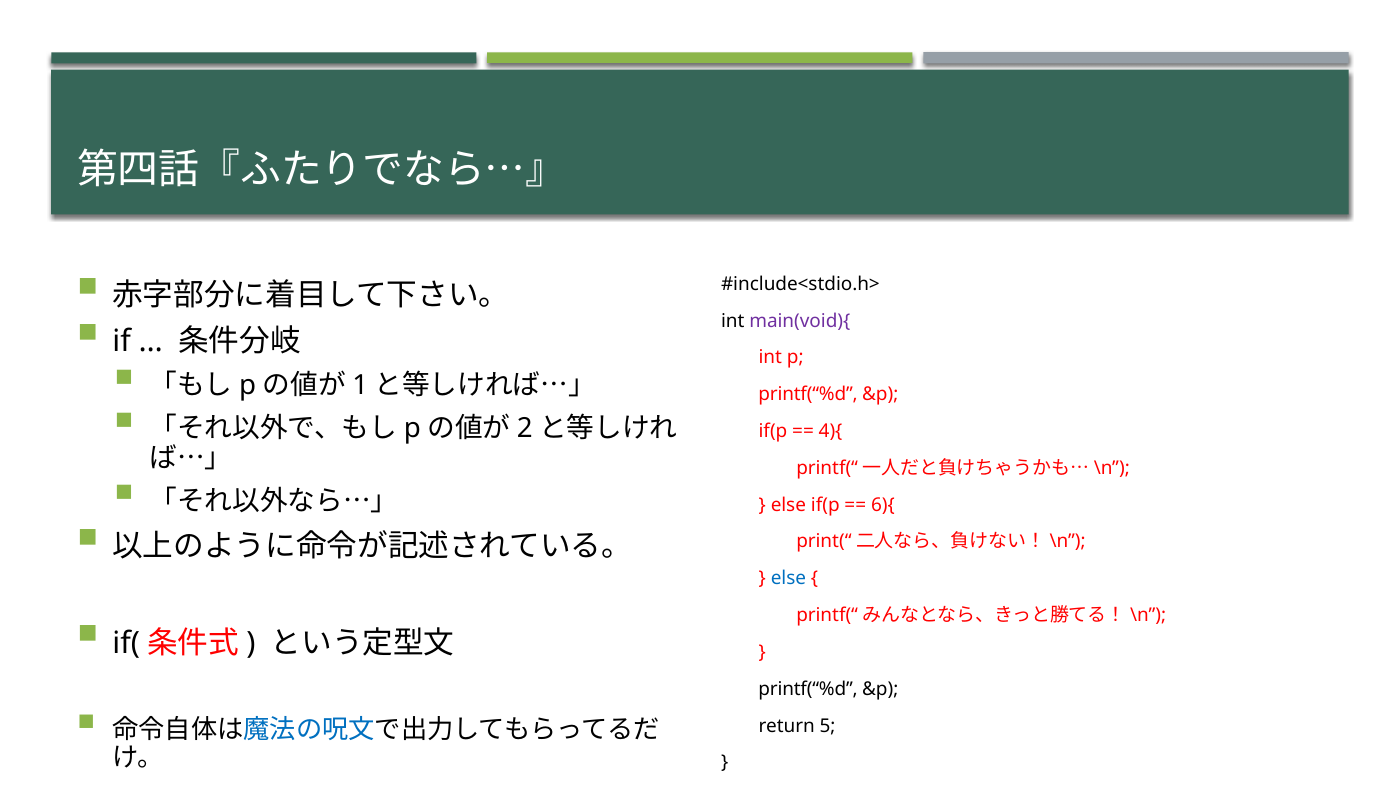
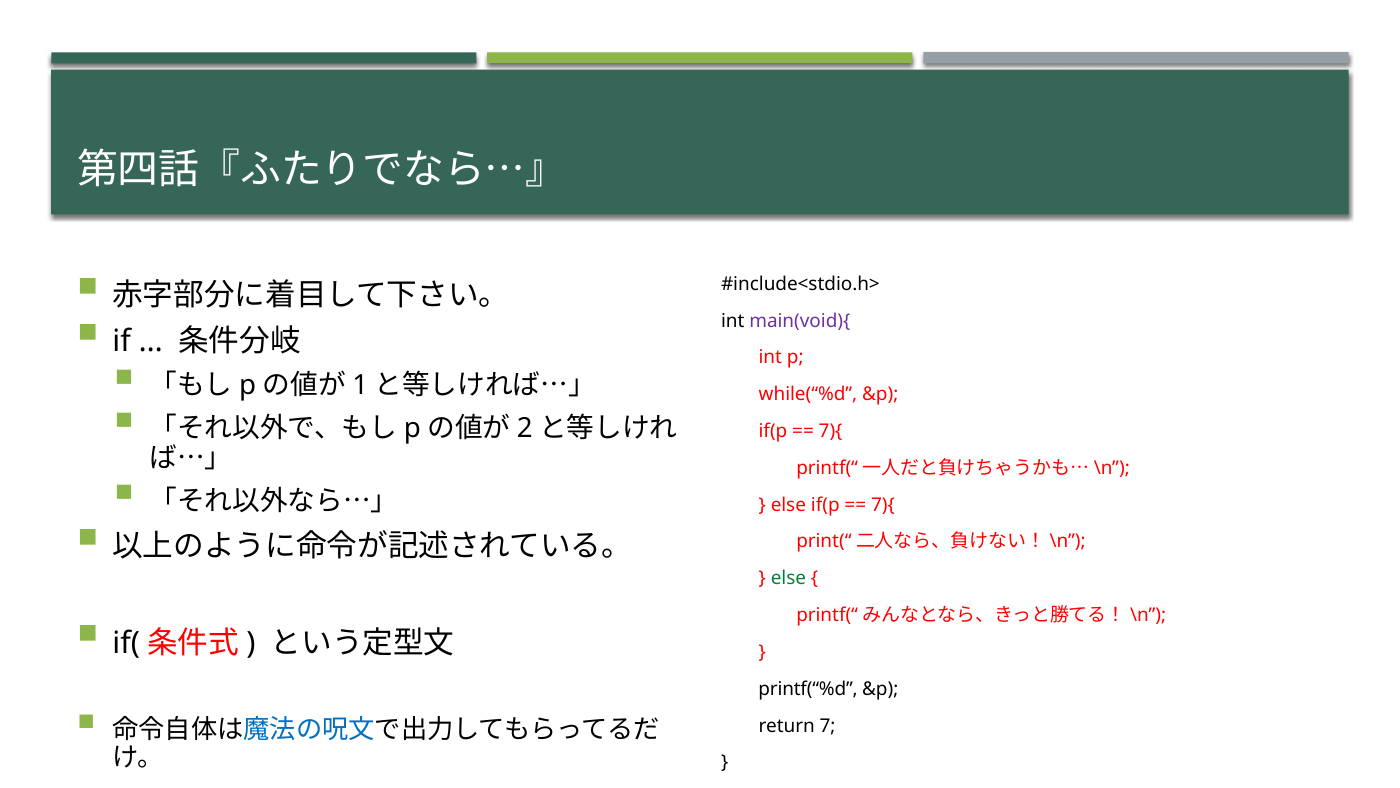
printf(“%d: printf(“%d -> while(“%d (808, 394)
4){: 4){ -> 7){ (831, 431)
6){: 6){ -> 7){ (883, 505)
else colour: blue -> green (788, 578)
5: 5 -> 7 (828, 725)
